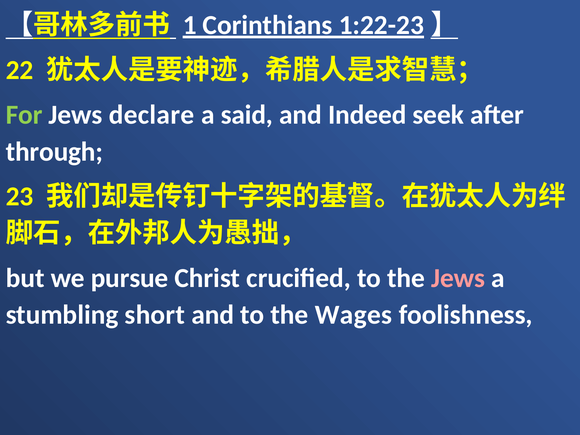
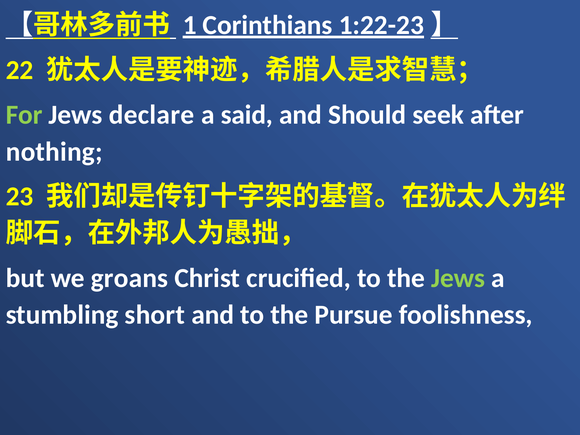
Indeed: Indeed -> Should (367, 115)
through: through -> nothing (54, 152)
pursue: pursue -> groans (129, 278)
Jews colour: pink -> light green (458, 278)
Wages: Wages -> Pursue (354, 315)
